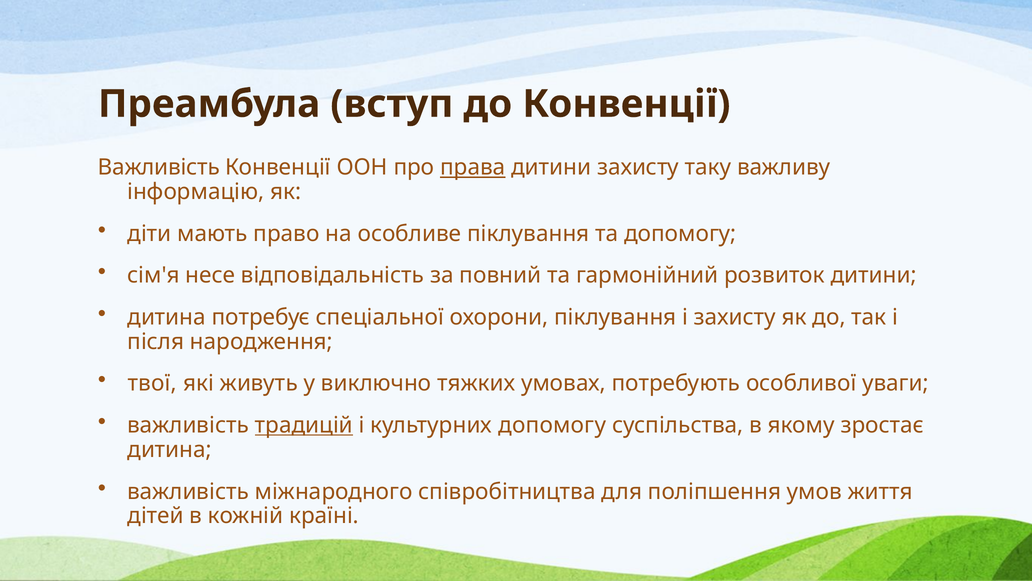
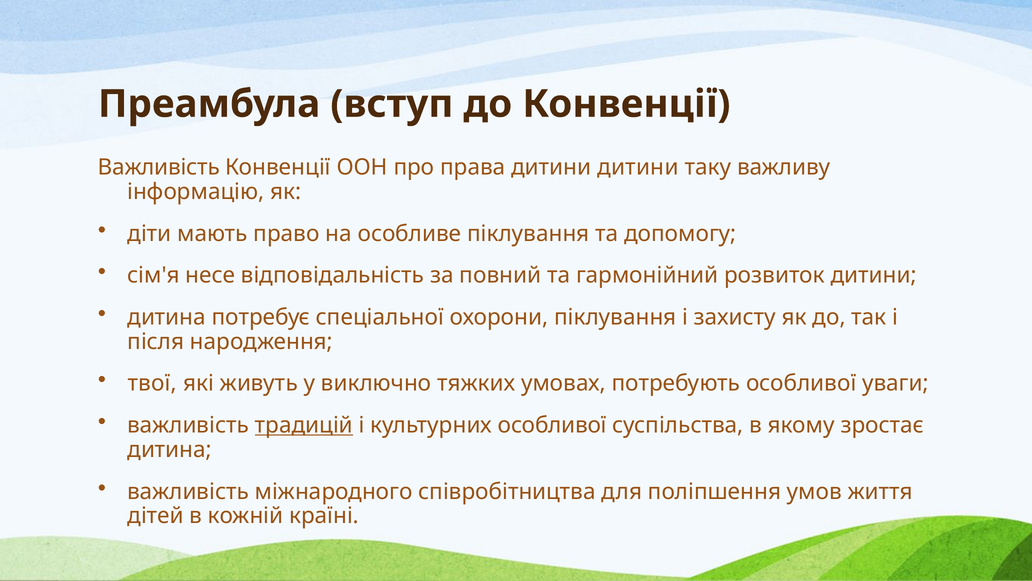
права underline: present -> none (473, 167)
дитини захисту: захисту -> дитини (638, 167)
культурних допомогу: допомогу -> особливої (552, 425)
